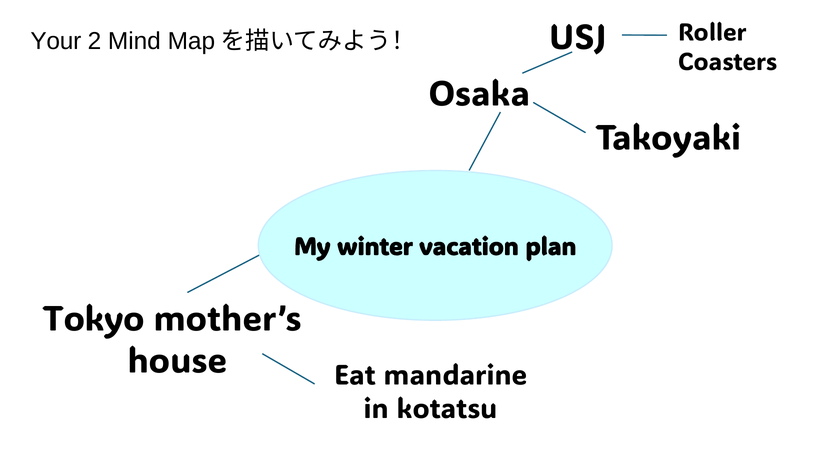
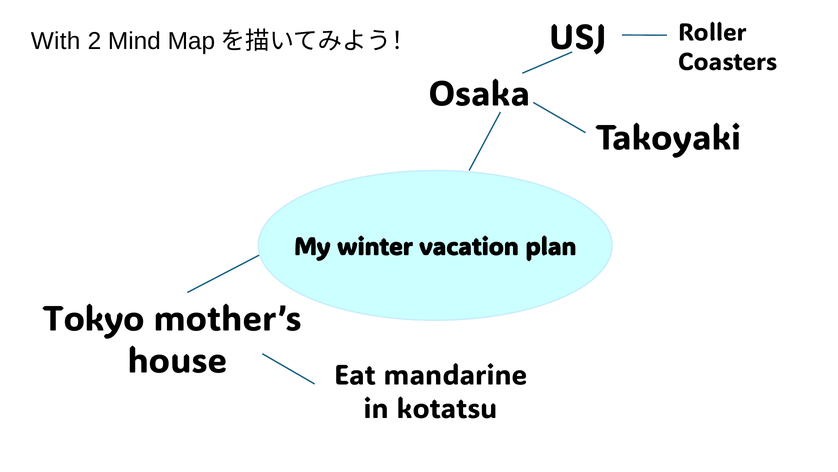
Your: Your -> With (56, 41)
